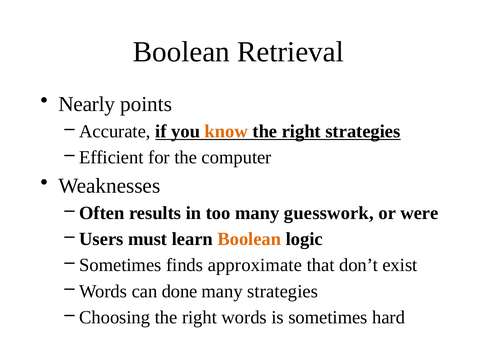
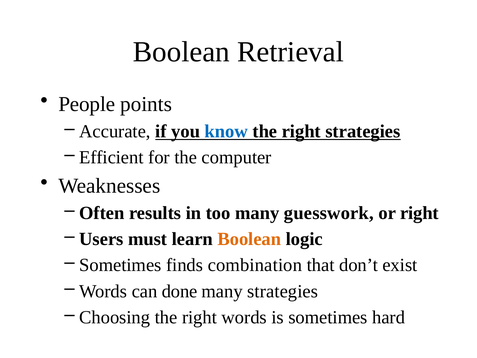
Nearly: Nearly -> People (87, 104)
know colour: orange -> blue (226, 131)
or were: were -> right (419, 213)
approximate: approximate -> combination (255, 265)
